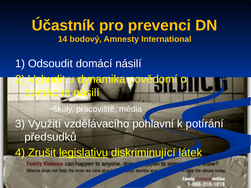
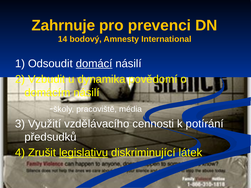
Účastník: Účastník -> Zahrnuje (63, 25)
domácí underline: none -> present (94, 64)
pohlavní: pohlavní -> cennosti (153, 124)
